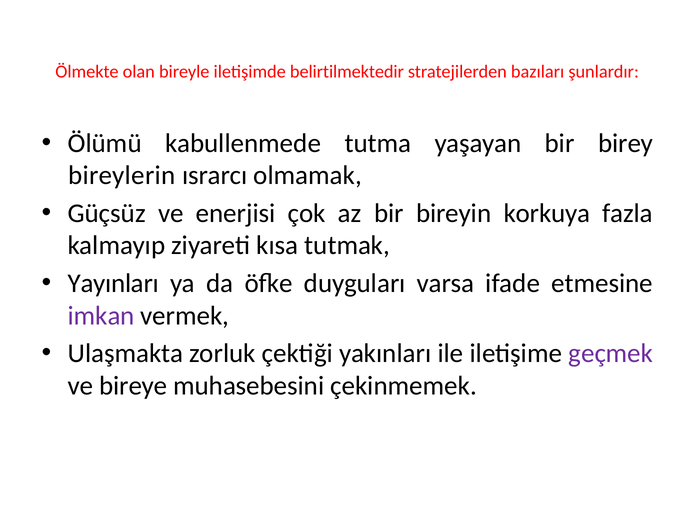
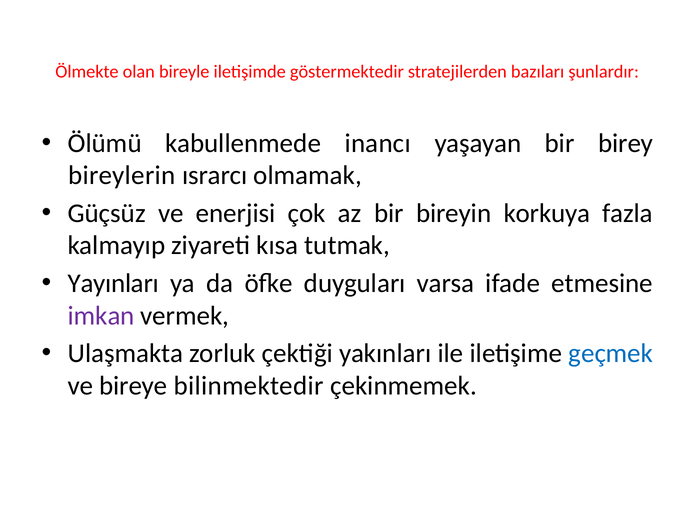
belirtilmektedir: belirtilmektedir -> göstermektedir (347, 72)
tutma: tutma -> inancı (378, 143)
geçmek colour: purple -> blue (611, 354)
muhasebesini: muhasebesini -> bilinmektedir (249, 386)
